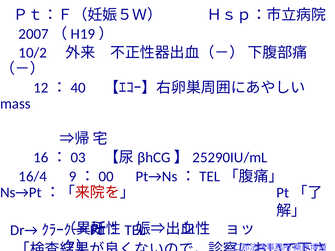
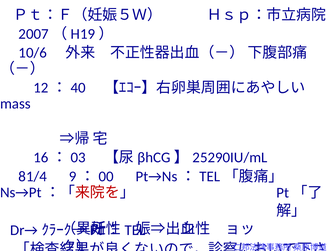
10/2: 10/2 -> 10/6 (33, 53)
16/4: 16/4 -> 81/4 (33, 177)
